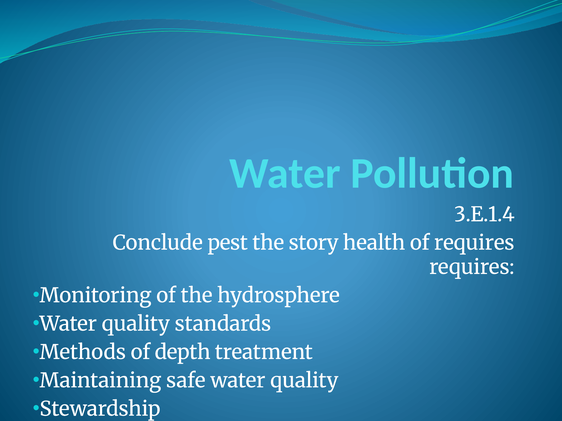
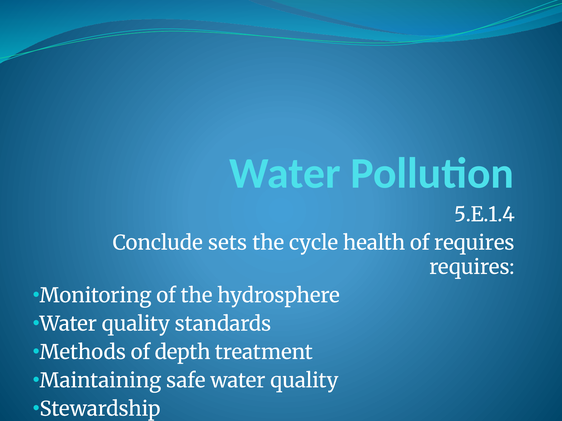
3.E.1.4: 3.E.1.4 -> 5.E.1.4 (484, 215)
pest: pest -> sets (227, 243)
story: story -> cycle (313, 243)
